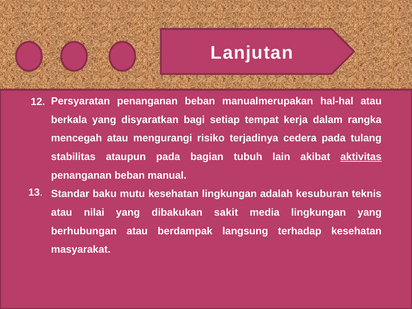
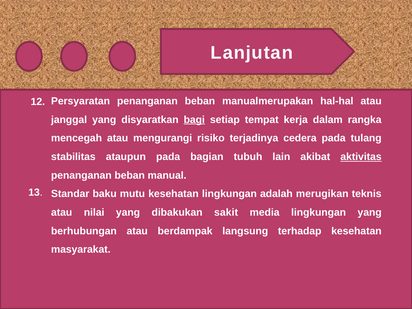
berkala: berkala -> janggal (69, 120)
bagi underline: none -> present (194, 120)
kesuburan: kesuburan -> merugikan (322, 194)
